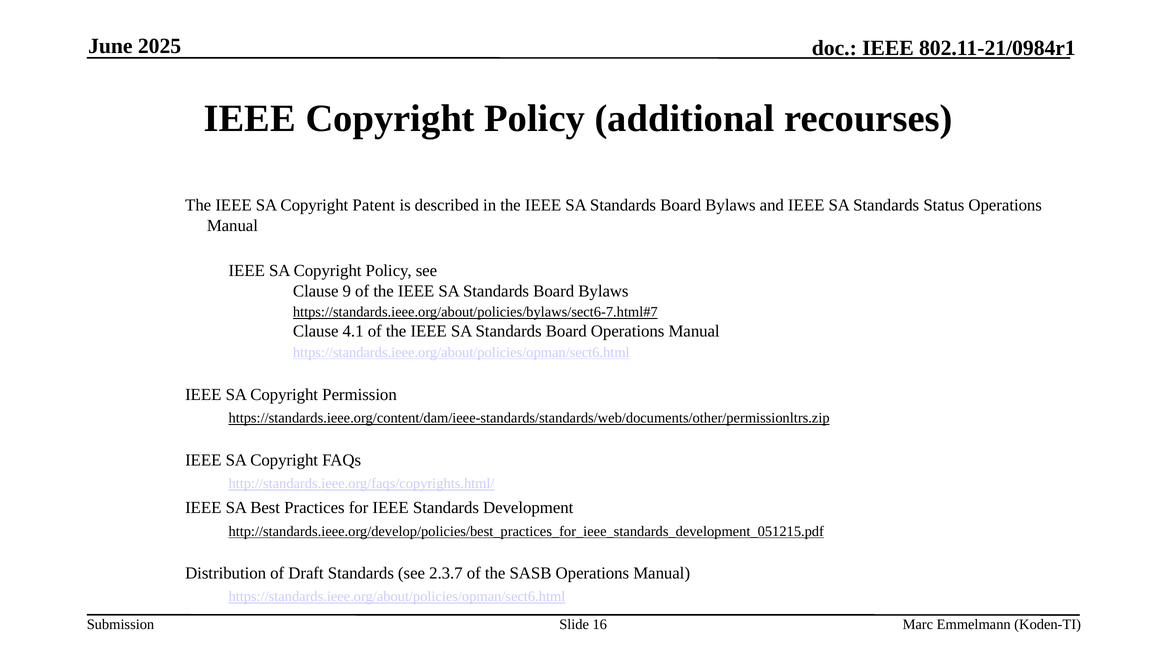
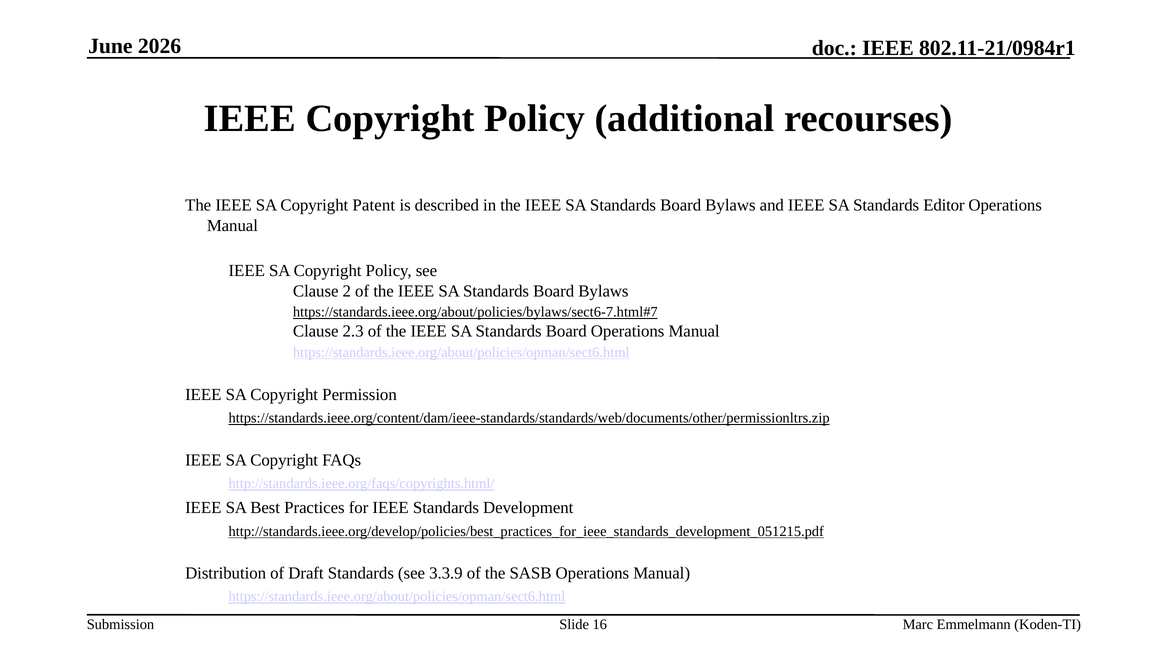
2025: 2025 -> 2026 (160, 46)
Status: Status -> Editor (944, 205)
9: 9 -> 2 (347, 291)
4.1: 4.1 -> 2.3 (353, 331)
2.3.7: 2.3.7 -> 3.3.9 (446, 573)
